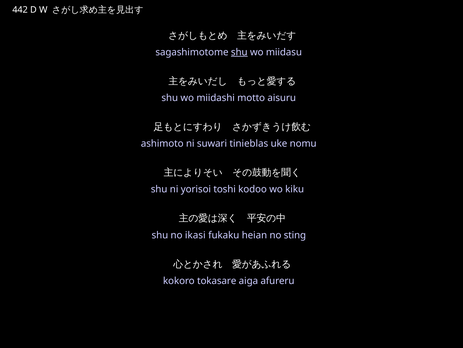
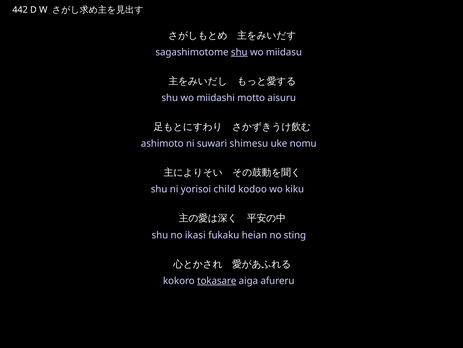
tinieblas: tinieblas -> shimesu (249, 143)
toshi: toshi -> child (225, 189)
tokasare underline: none -> present (217, 280)
